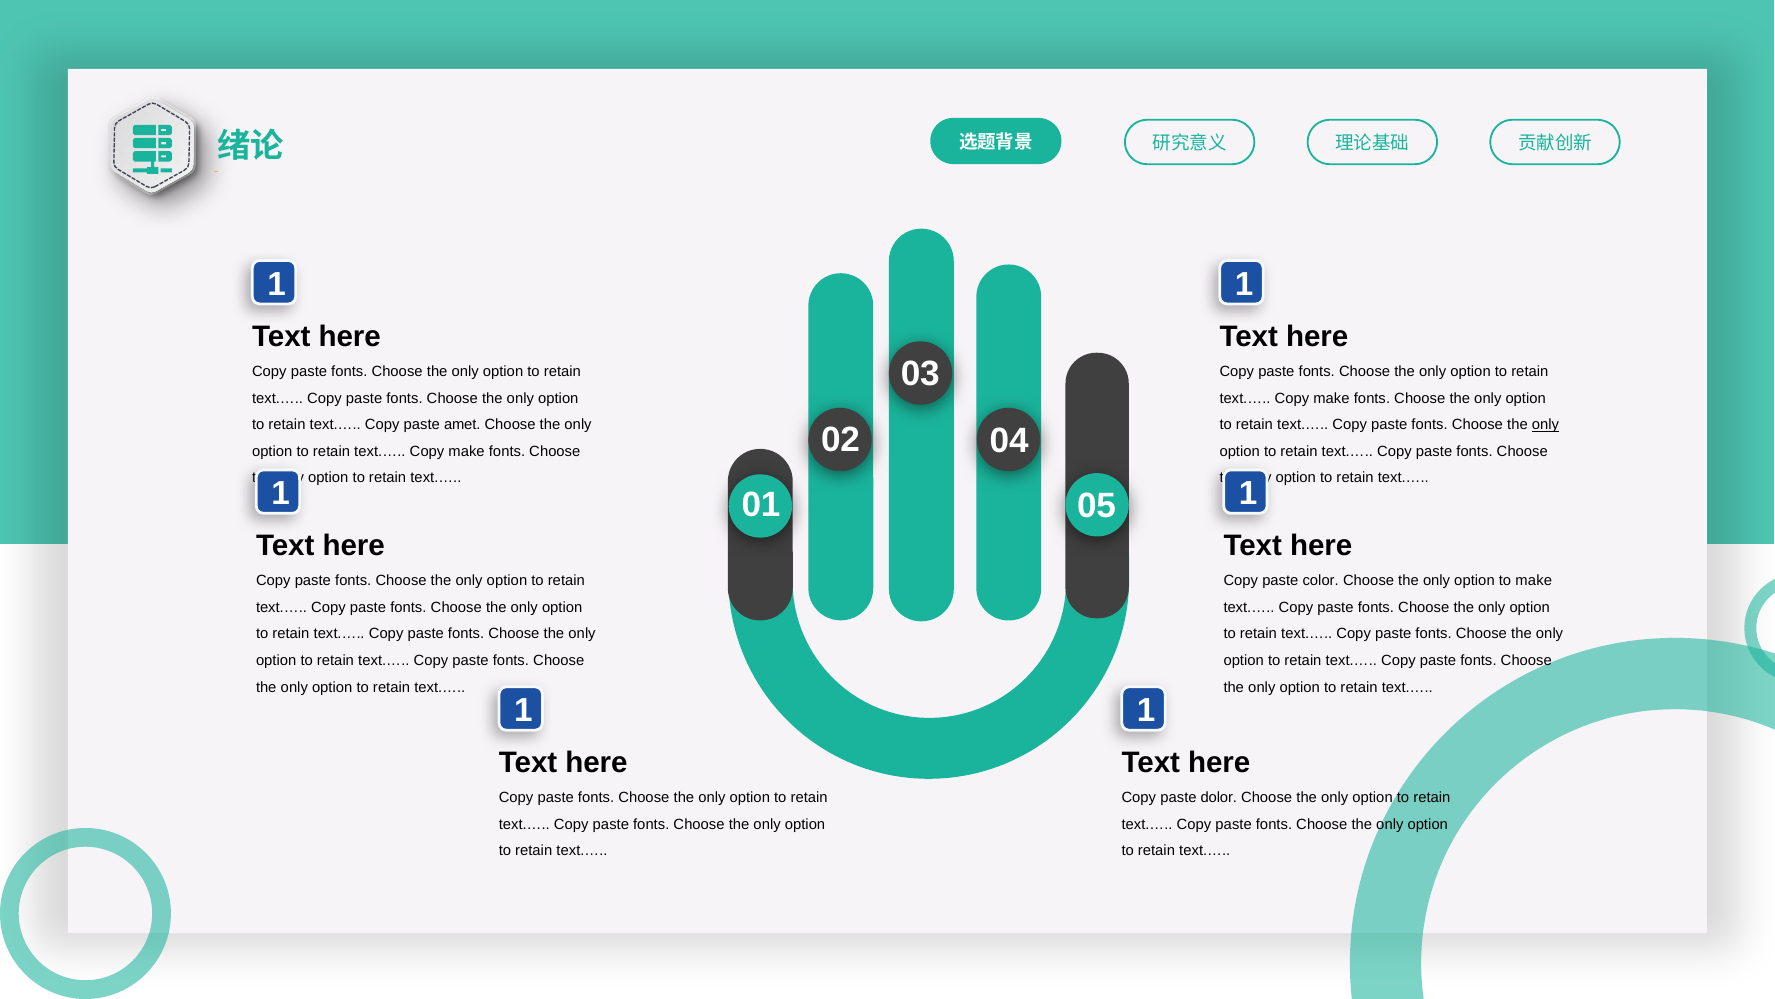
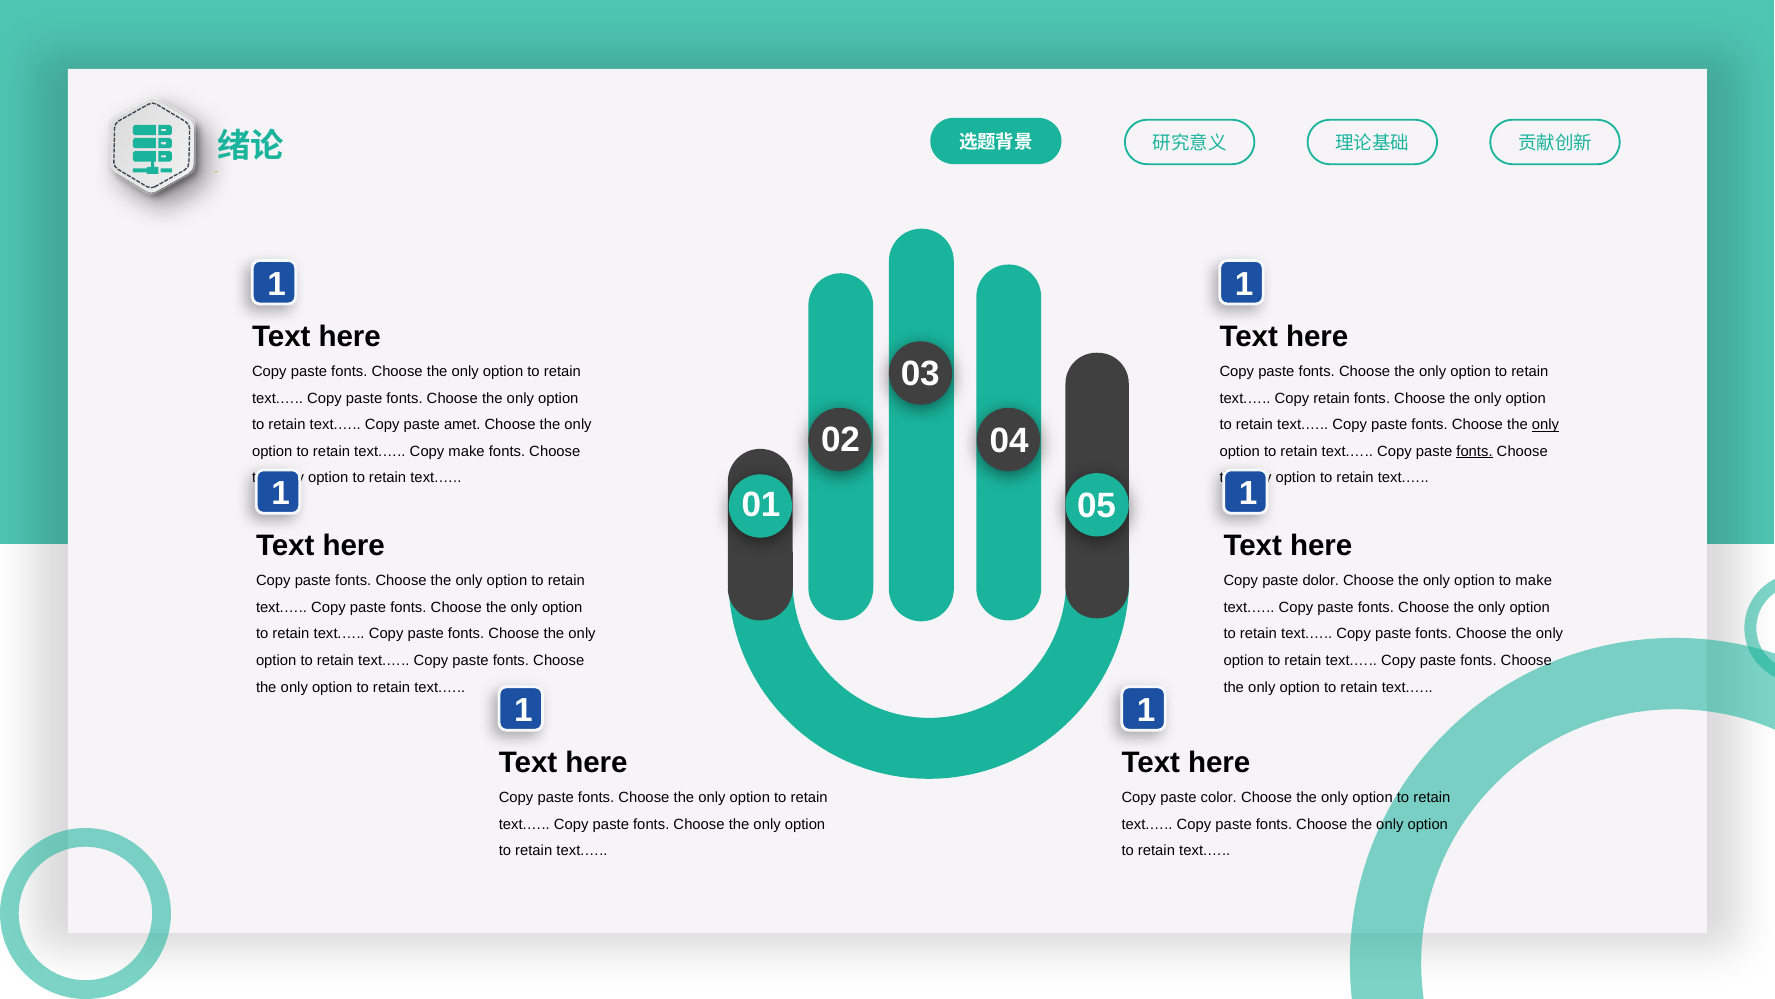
make: make -> retain (1332, 398)
fonts underline: none -> present (1474, 451)
color: color -> dolor (1321, 581)
dolor: dolor -> color (1219, 797)
